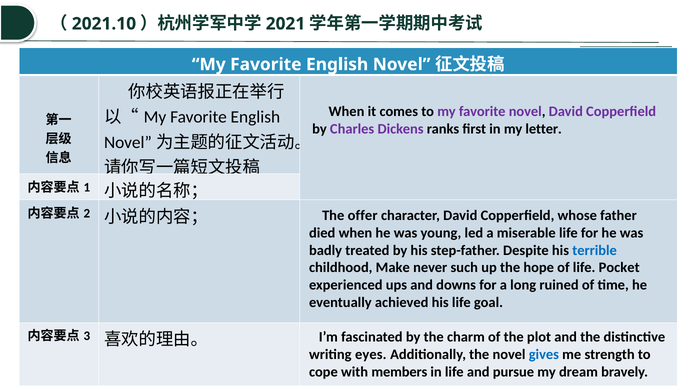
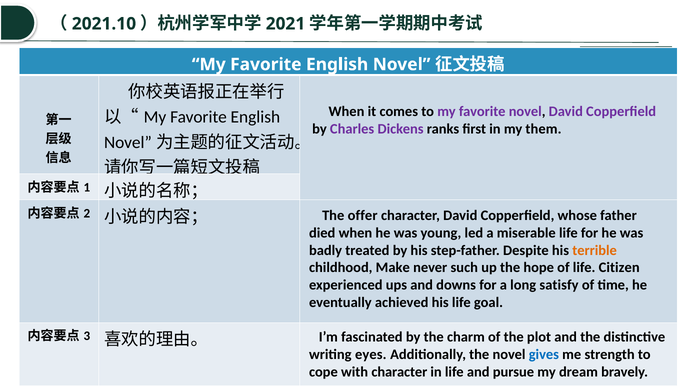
letter: letter -> them (544, 129)
terrible colour: blue -> orange (595, 250)
Pocket: Pocket -> Citizen (619, 267)
ruined: ruined -> satisfy (559, 285)
with members: members -> character (399, 372)
